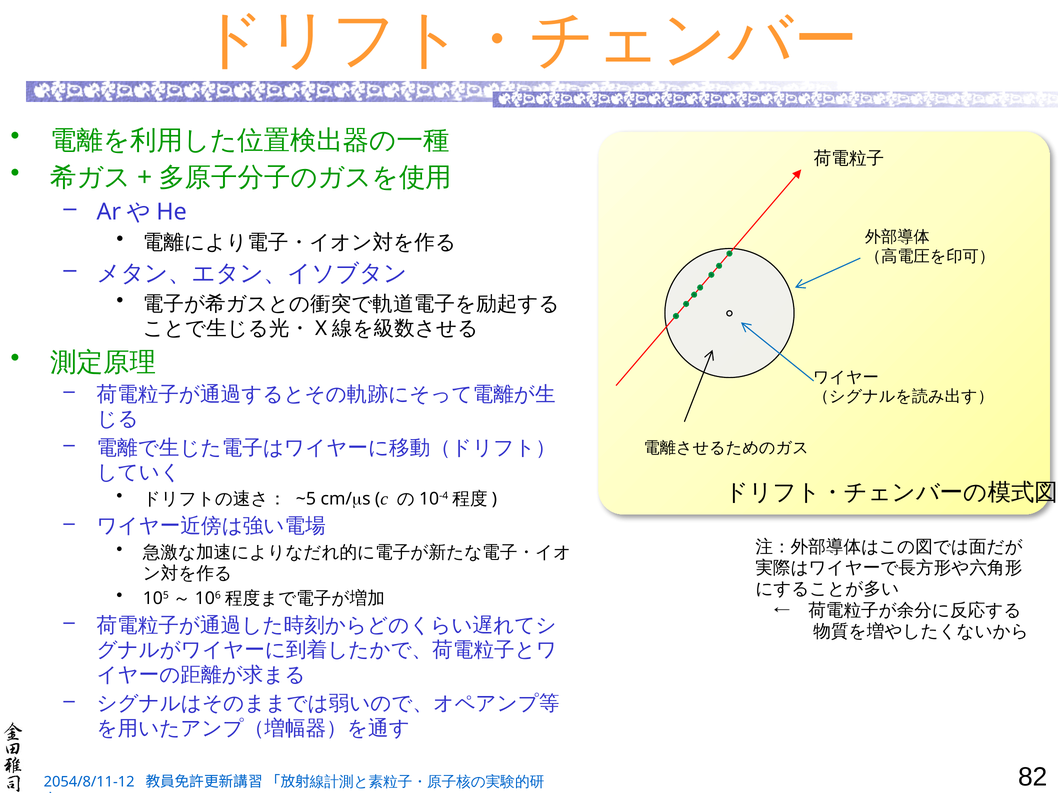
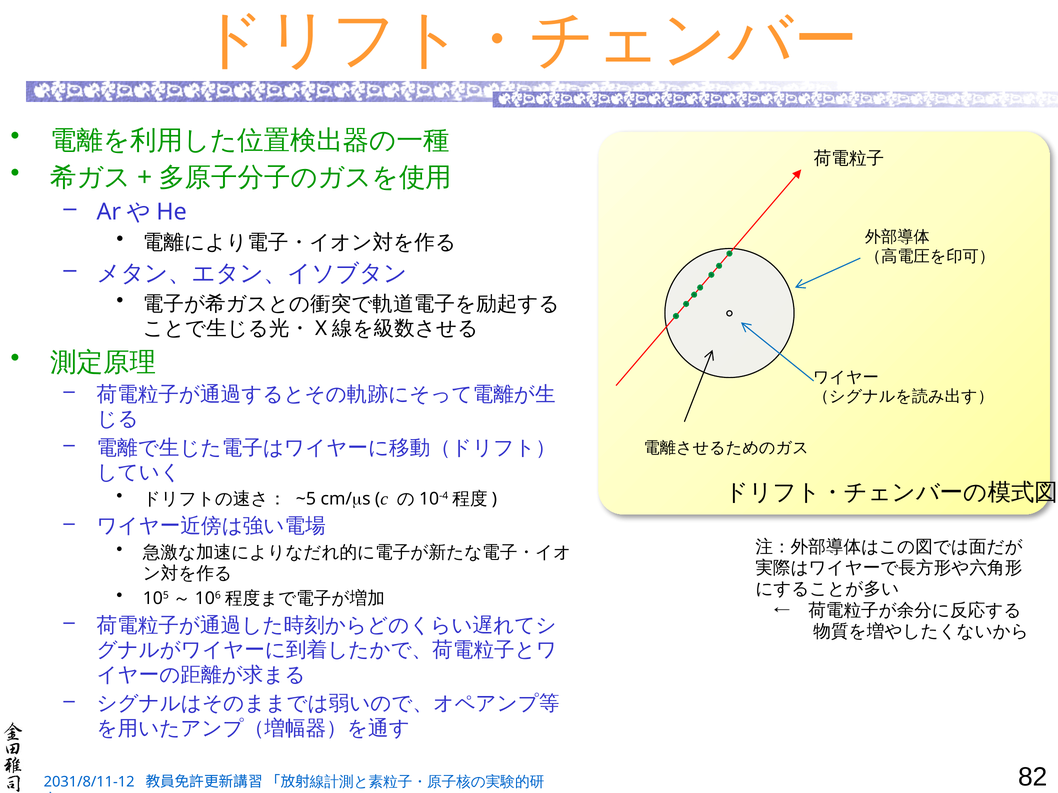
2054/8/11-12: 2054/8/11-12 -> 2031/8/11-12 (89, 782)
